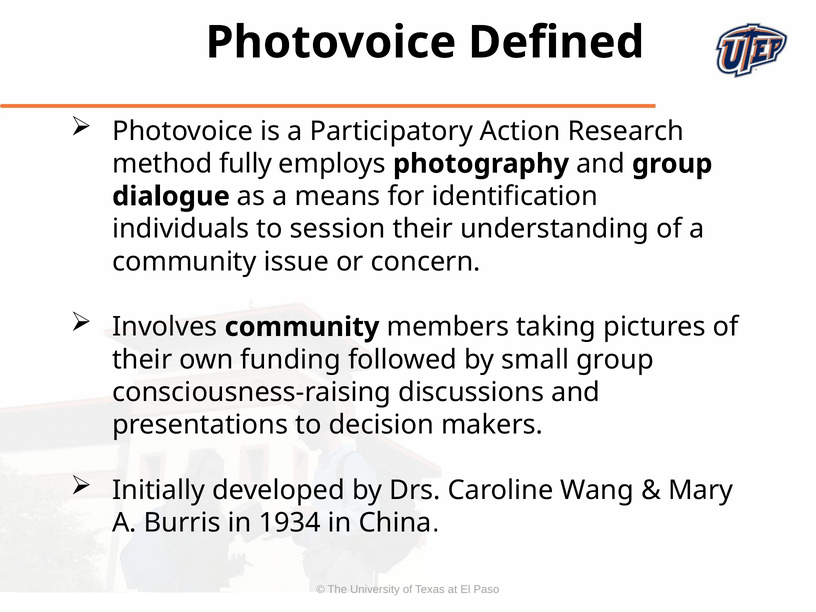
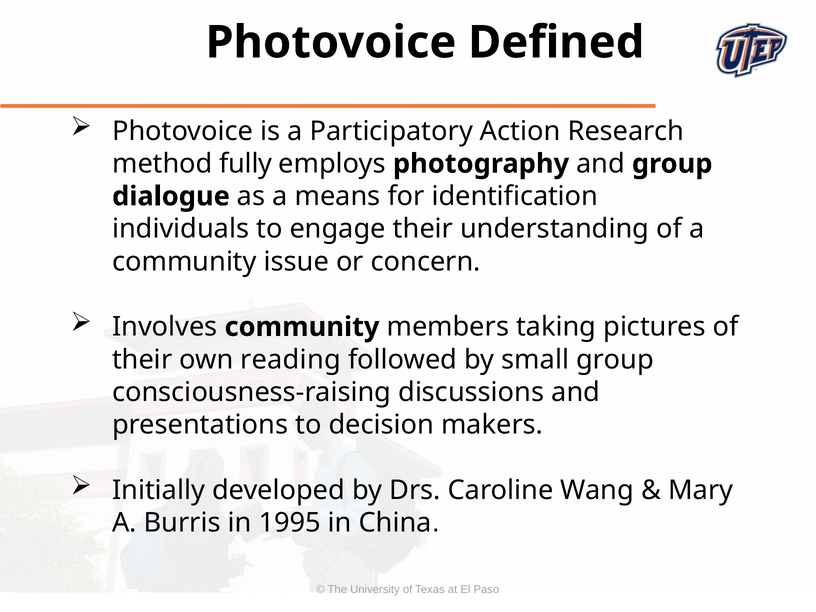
session: session -> engage (338, 229)
funding: funding -> reading (291, 360)
1934: 1934 -> 1995 (290, 523)
